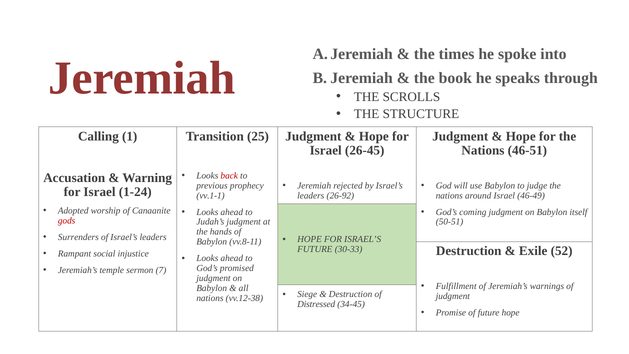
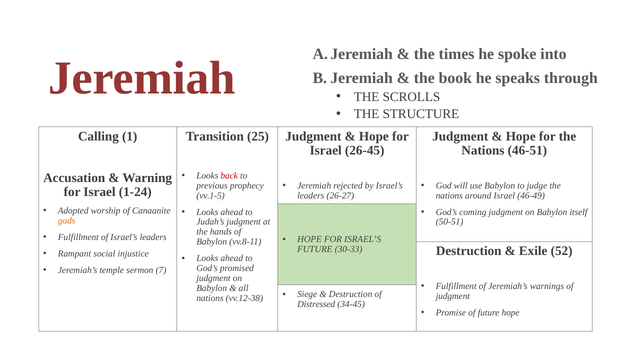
vv.1-1: vv.1-1 -> vv.1-5 (210, 195)
26-92: 26-92 -> 26-27 (340, 195)
gods colour: red -> orange (67, 220)
Surrenders: Surrenders -> Fulfillment (78, 237)
